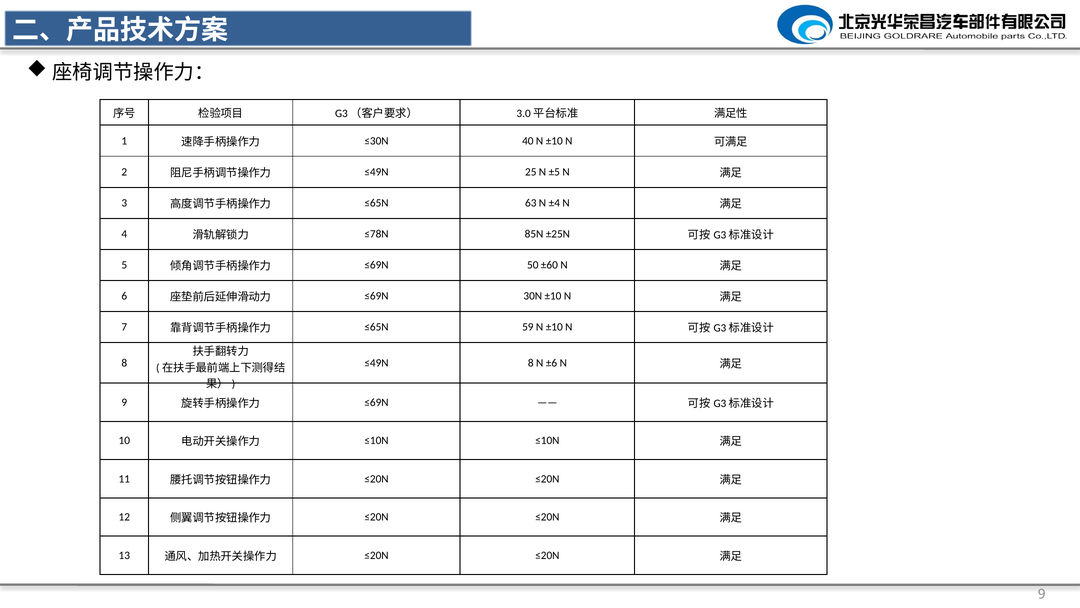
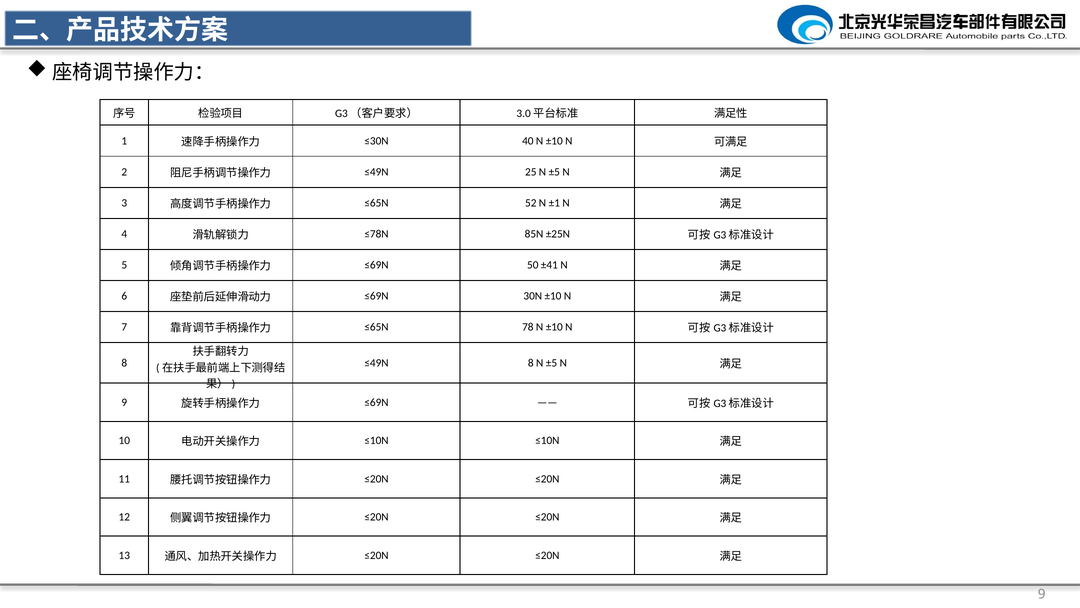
63: 63 -> 52 (531, 203)
±4: ±4 -> ±1 (554, 203)
±60: ±60 -> ±41 (549, 265)
59: 59 -> 78 (528, 327)
8 N ±6: ±6 -> ±5 (551, 363)
